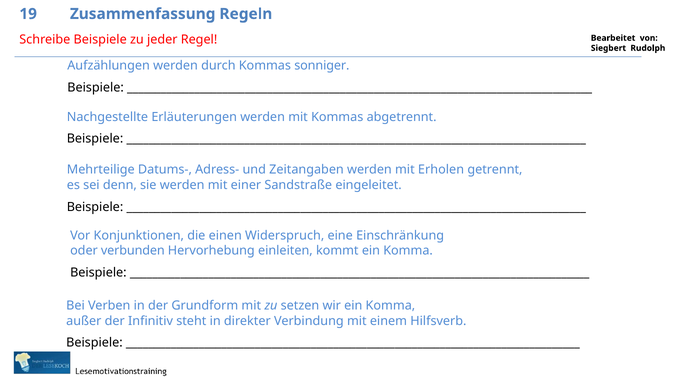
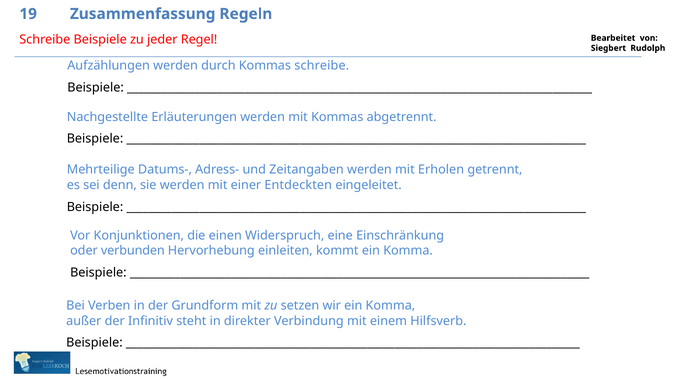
Kommas sonniger: sonniger -> schreibe (322, 66)
Sandstraße: Sandstraße -> Entdeckten (298, 185)
